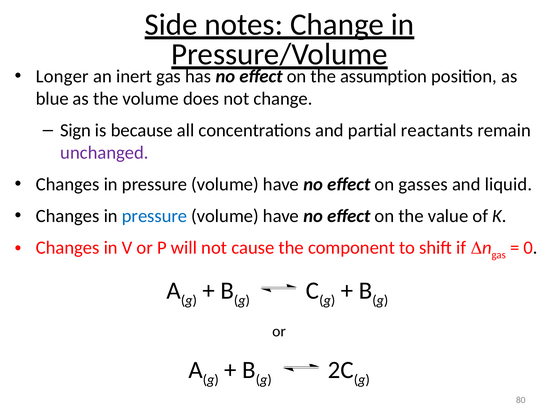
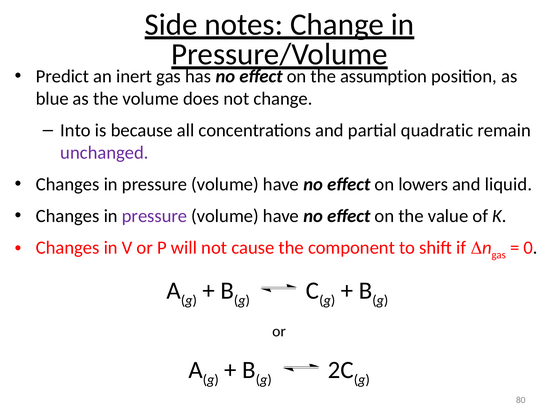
Longer: Longer -> Predict (62, 76)
Sign: Sign -> Into (76, 130)
reactants: reactants -> quadratic (437, 130)
gasses: gasses -> lowers (423, 184)
pressure colour: blue -> purple (155, 216)
